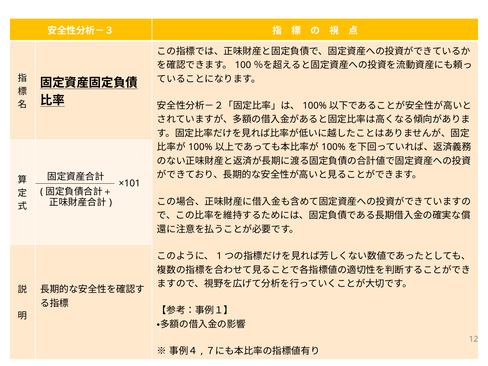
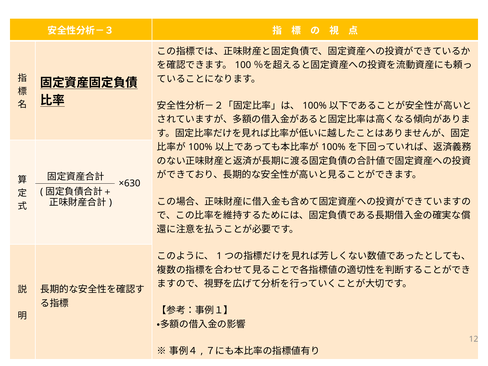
×101: ×101 -> ×630 (130, 183)
